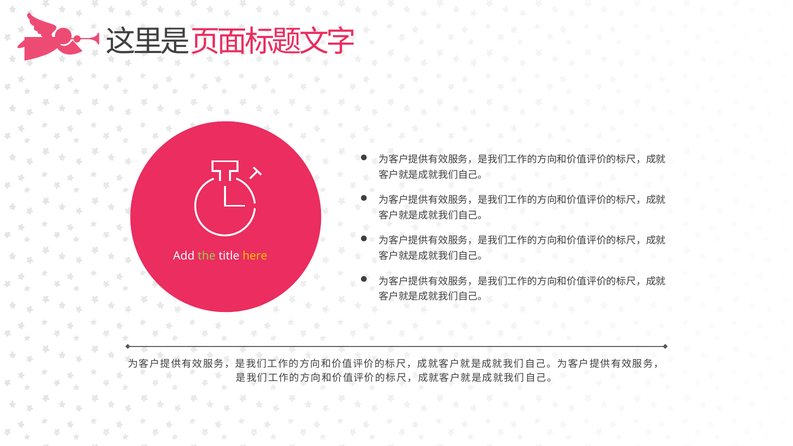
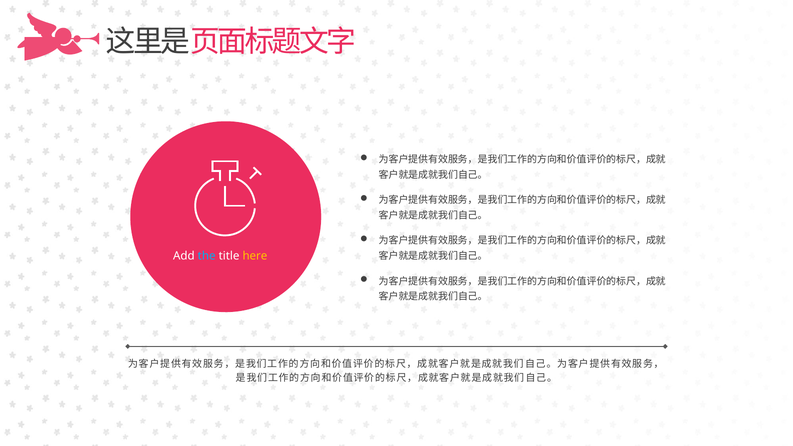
the colour: light green -> light blue (207, 256)
